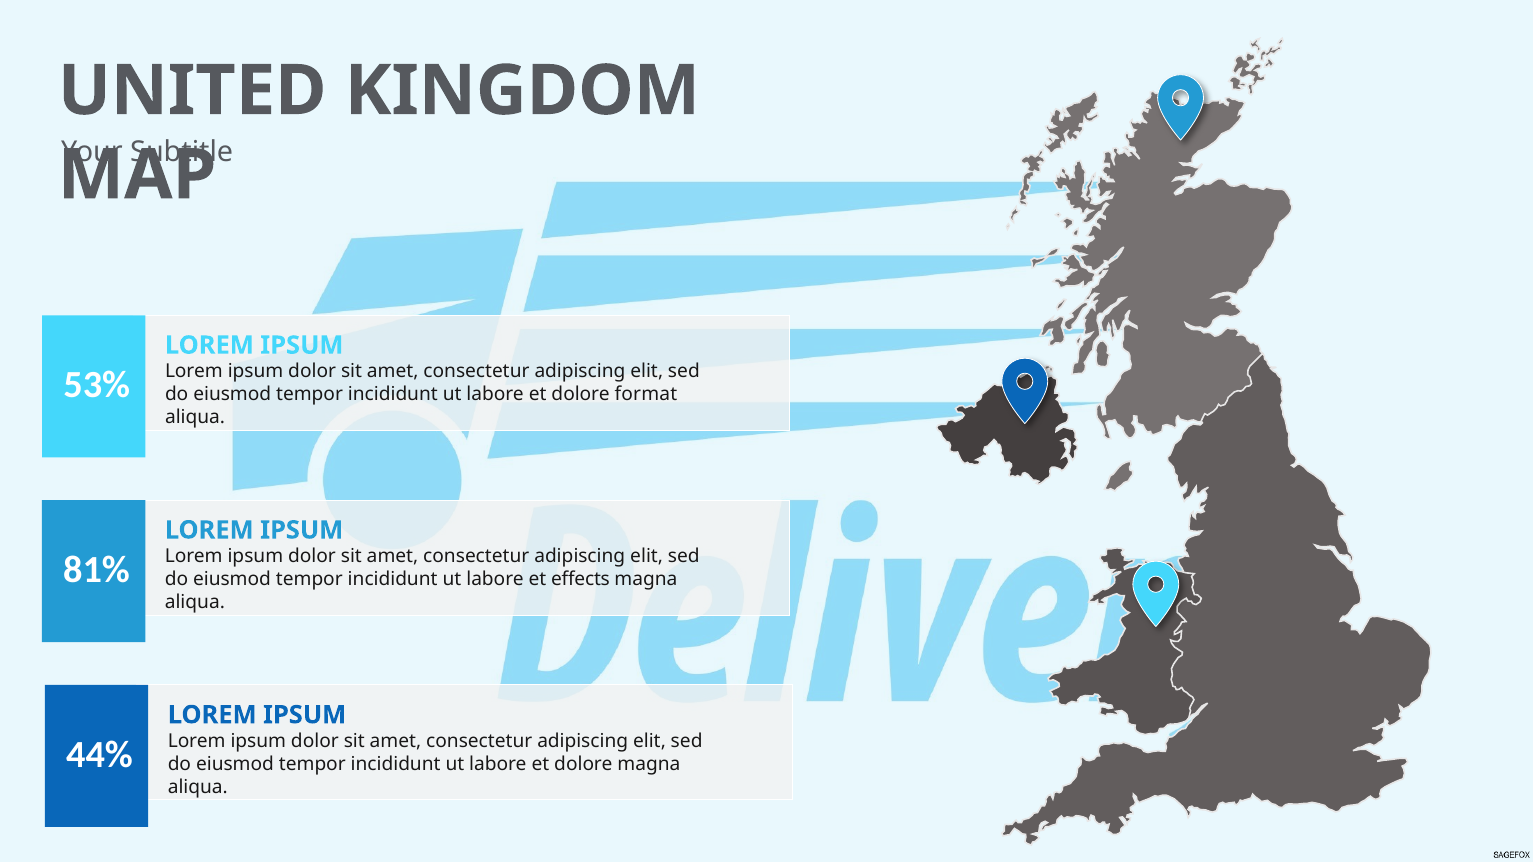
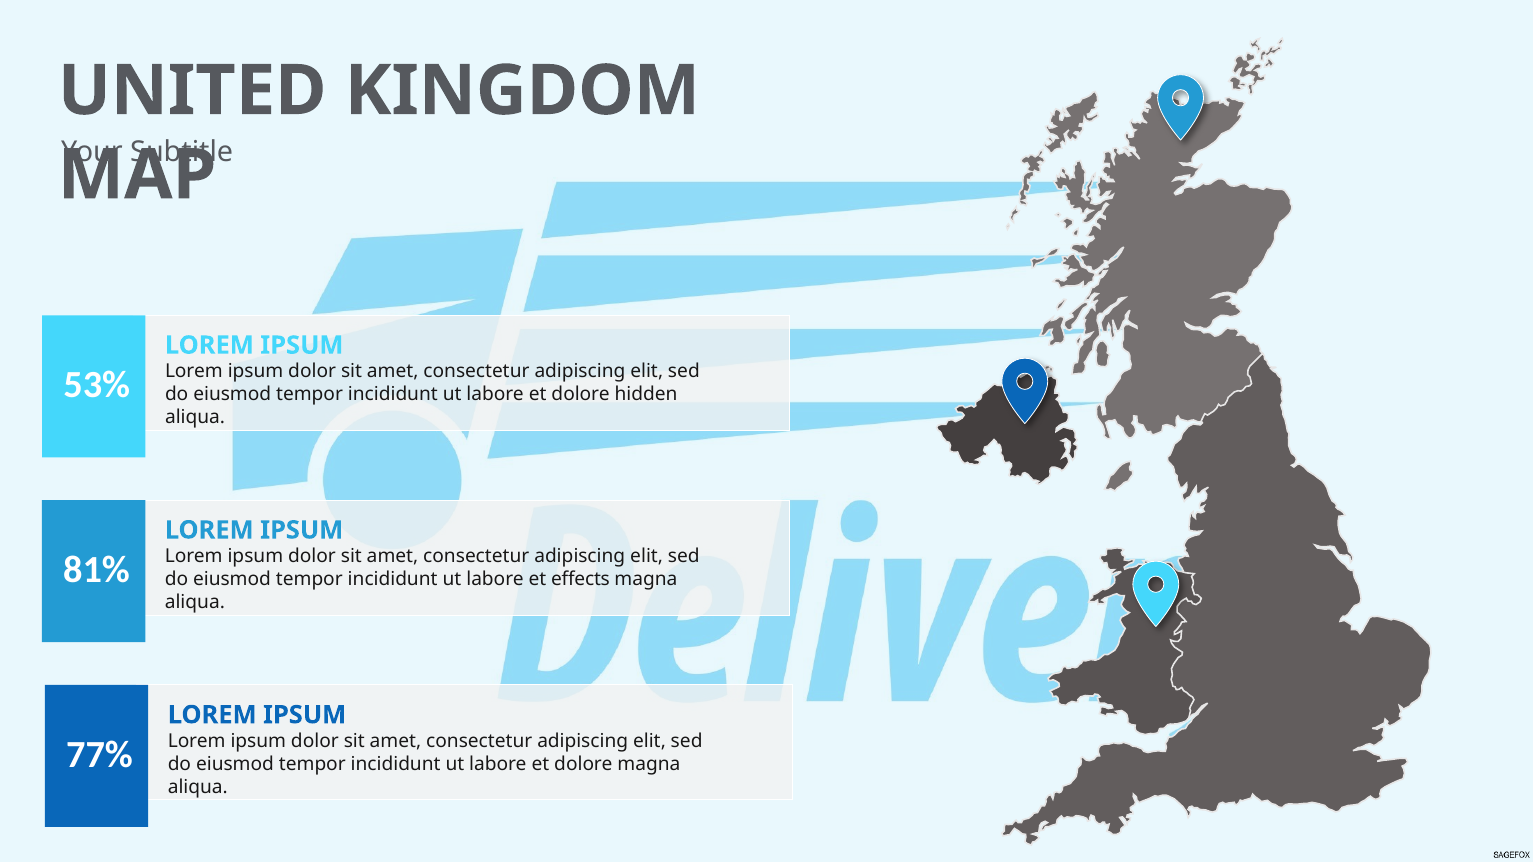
format: format -> hidden (646, 395)
44%: 44% -> 77% (100, 755)
